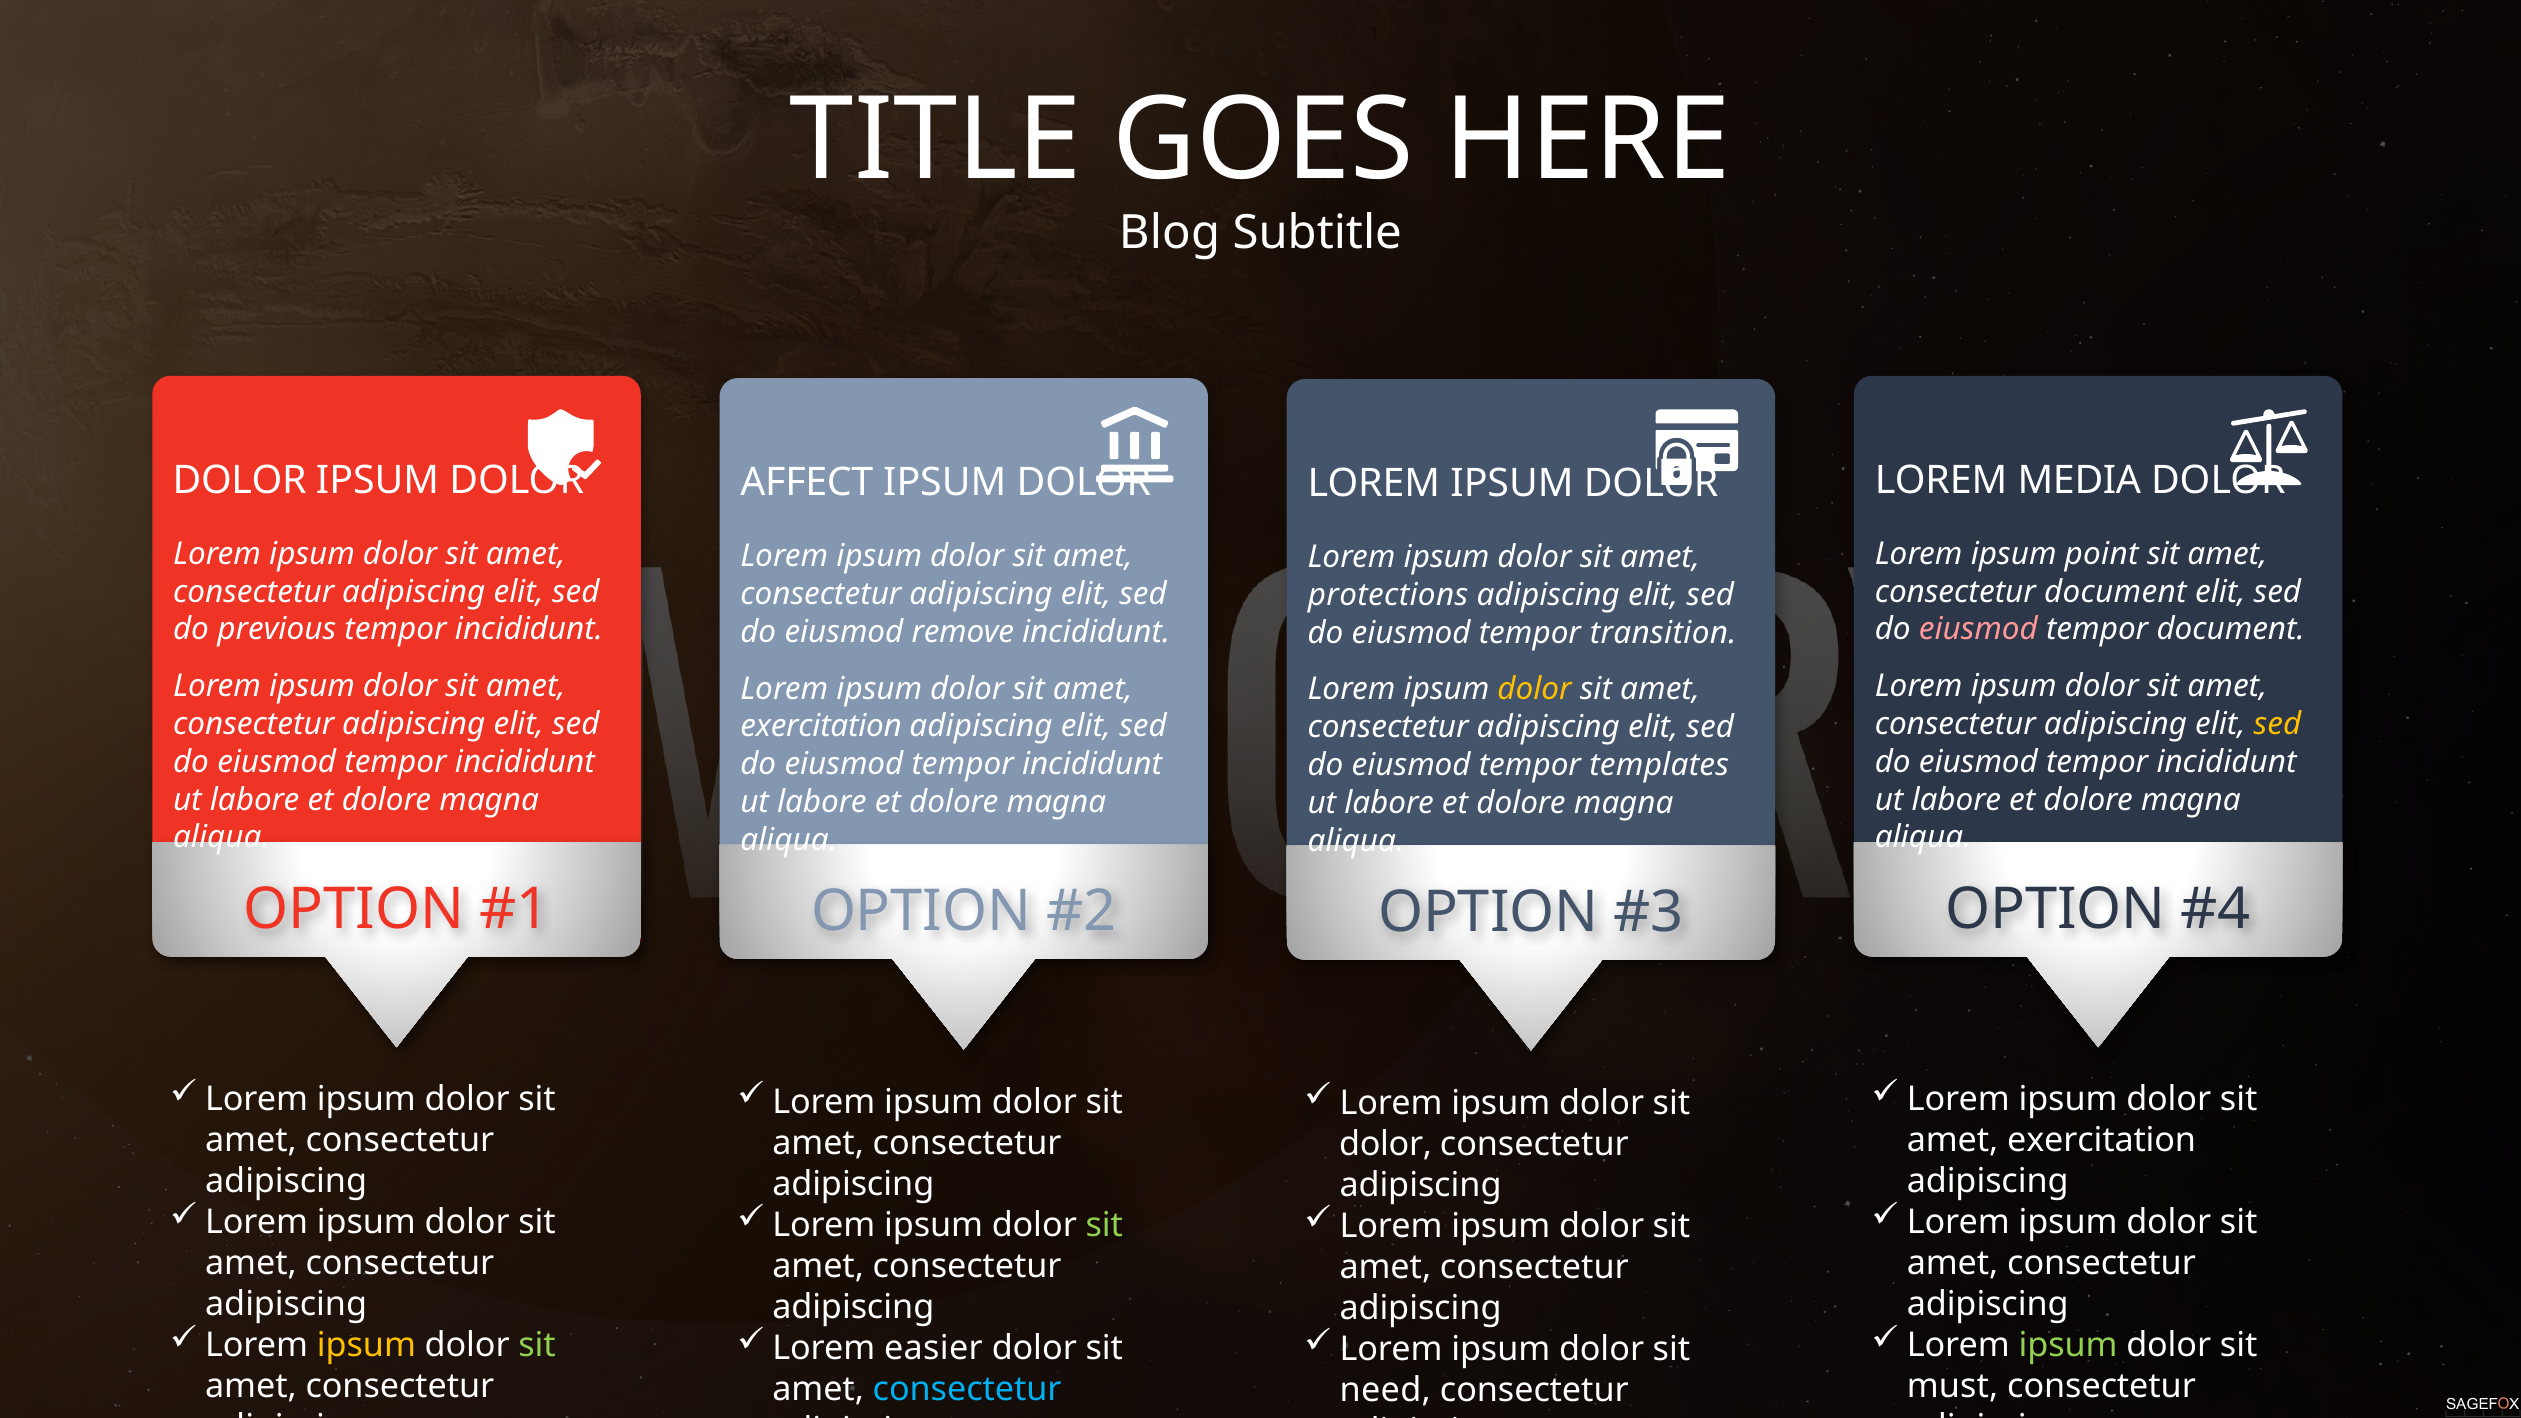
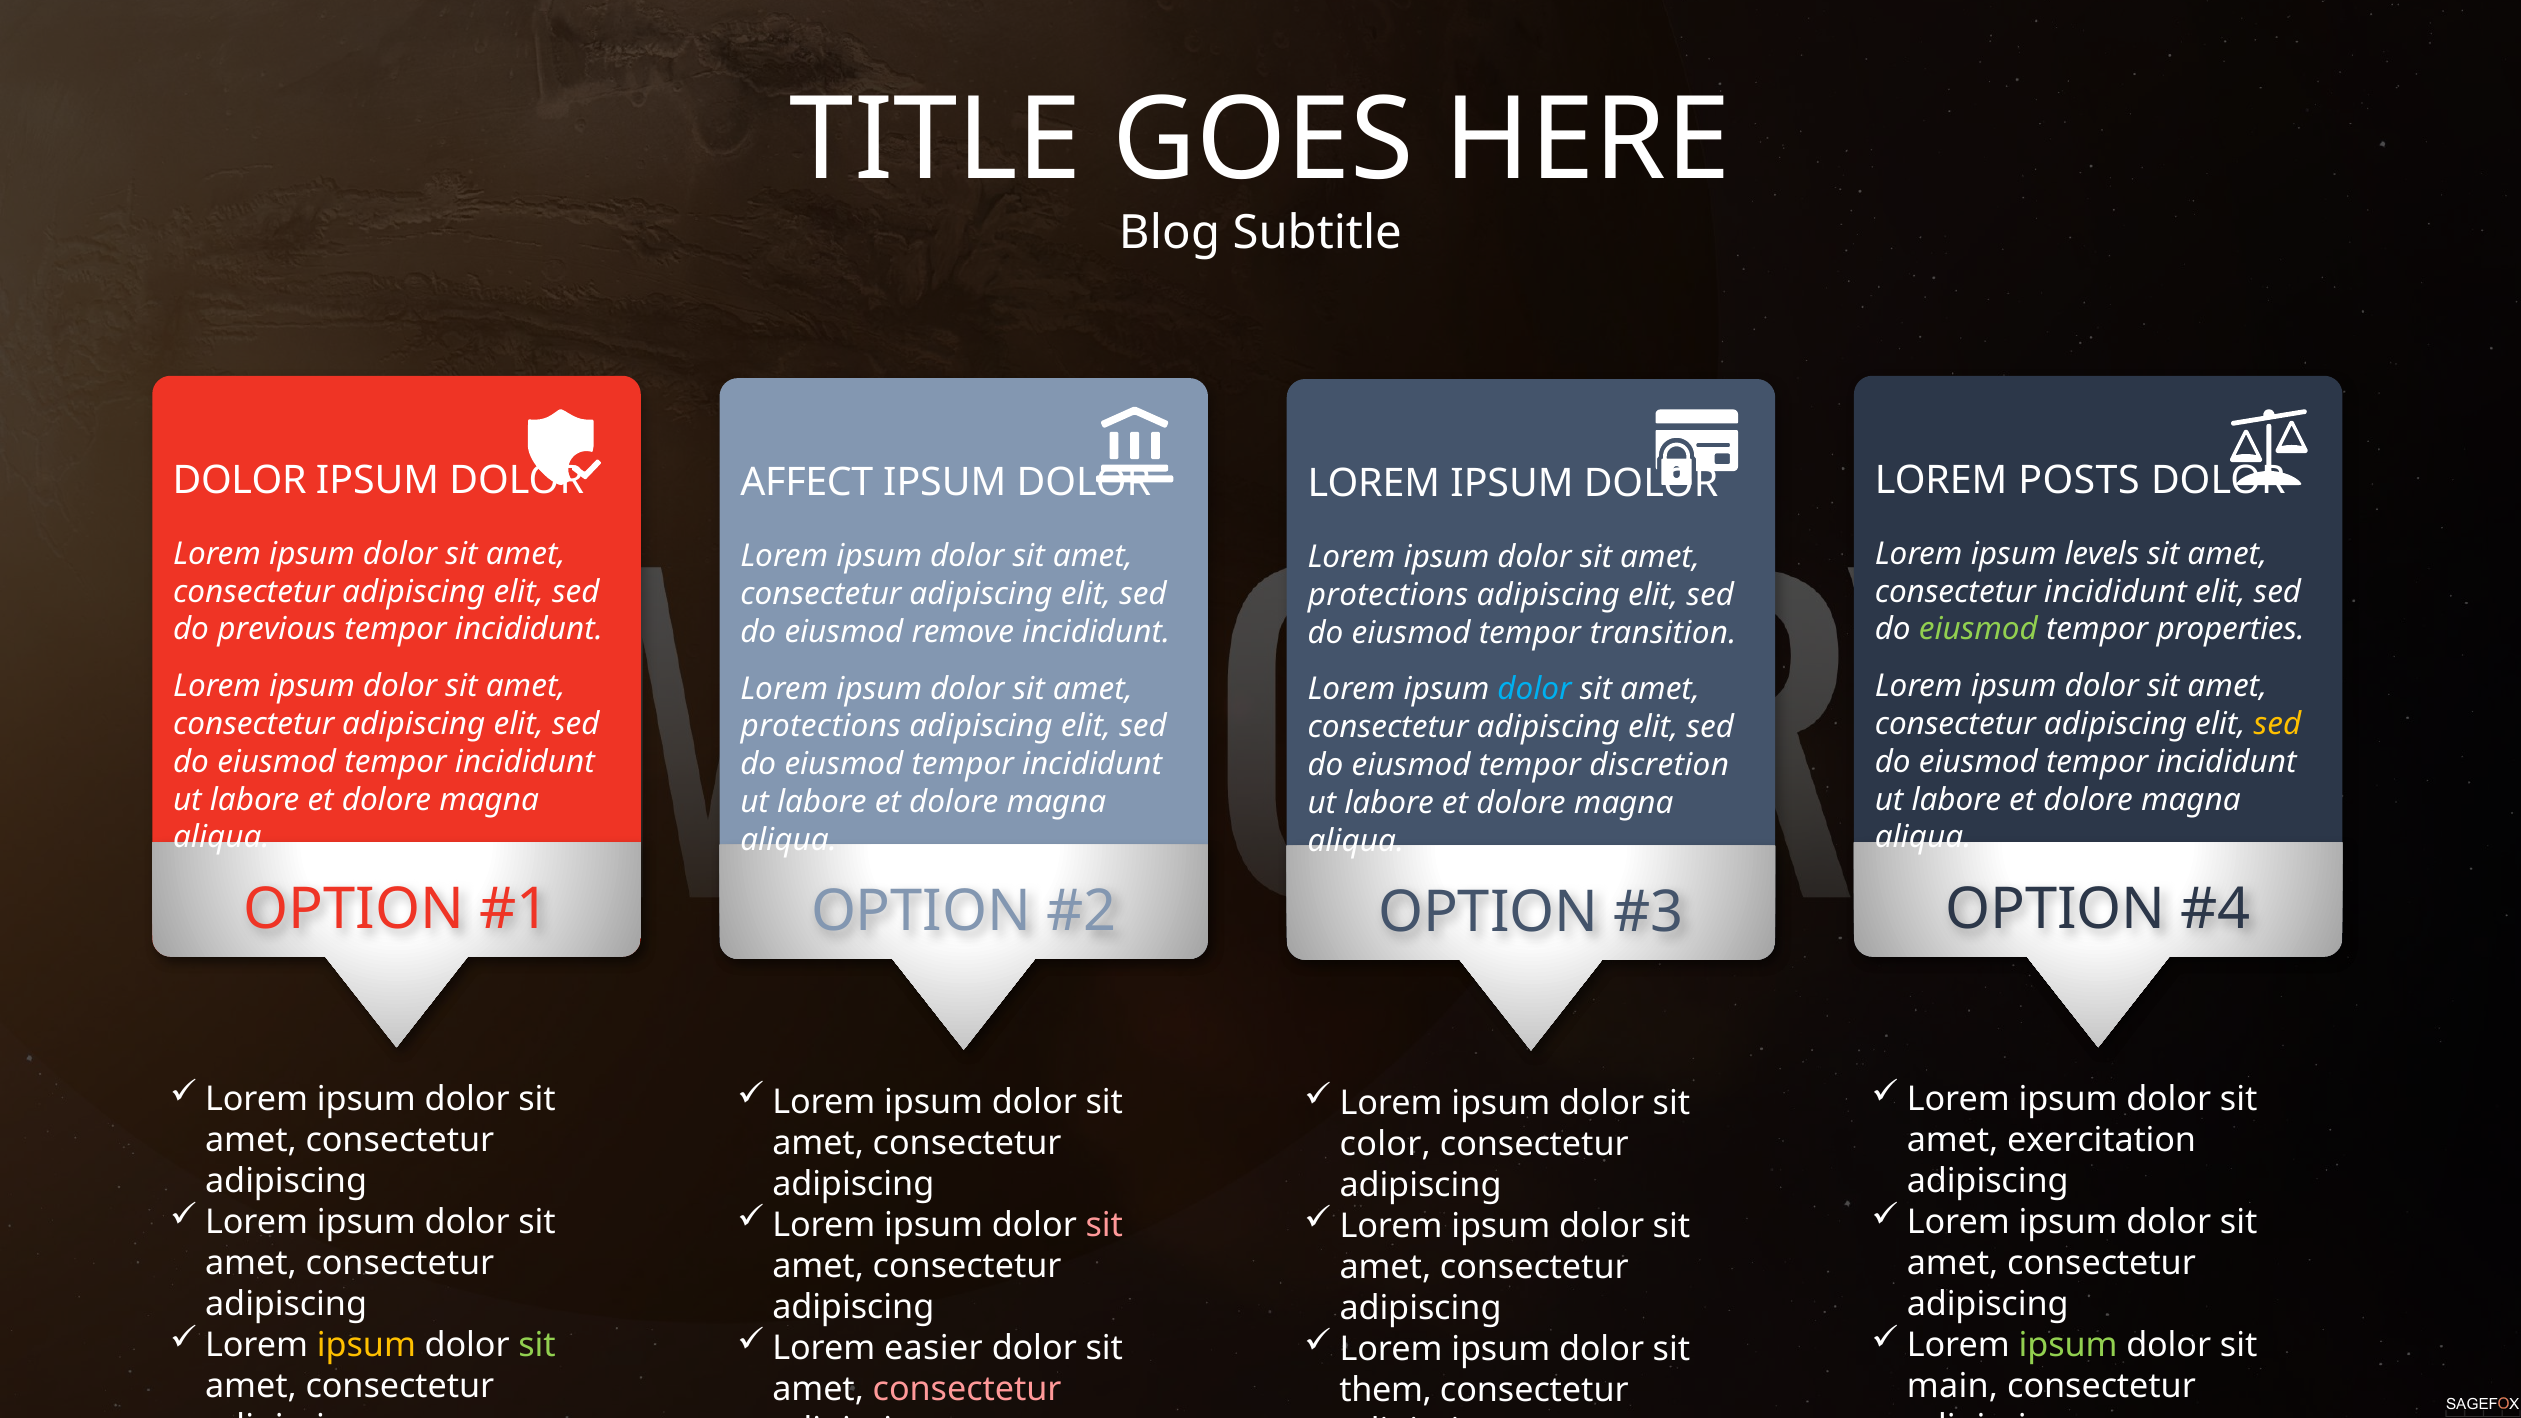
MEDIA: MEDIA -> POSTS (2079, 480)
point: point -> levels (2102, 554)
consectetur document: document -> incididunt (2115, 592)
eiusmod colour: pink -> light green (1978, 630)
tempor document: document -> properties (2231, 630)
dolor colour: yellow -> light blue (1535, 690)
exercitation: exercitation -> protections (821, 726)
templates: templates -> discretion (1659, 765)
dolor: dolor -> color (1385, 1144)
sit colour: light green -> pink (1104, 1225)
must: must -> main (1953, 1387)
consectetur colour: light blue -> pink (967, 1389)
need: need -> them (1386, 1390)
